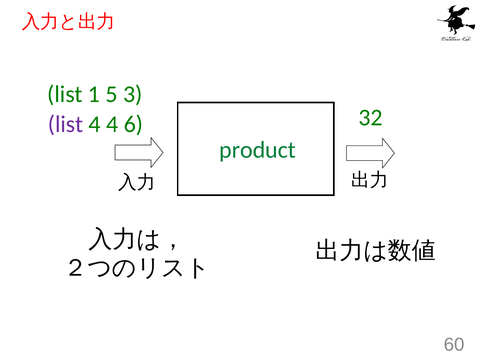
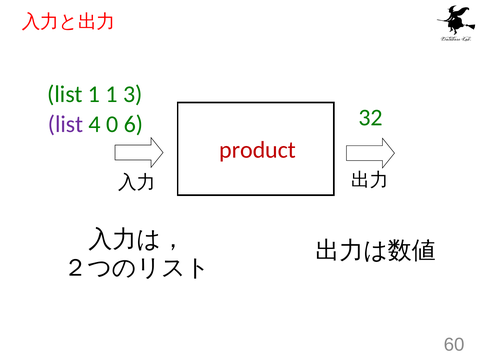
1 5: 5 -> 1 (112, 94)
4 4: 4 -> 0 (112, 124)
product colour: green -> red (258, 150)
